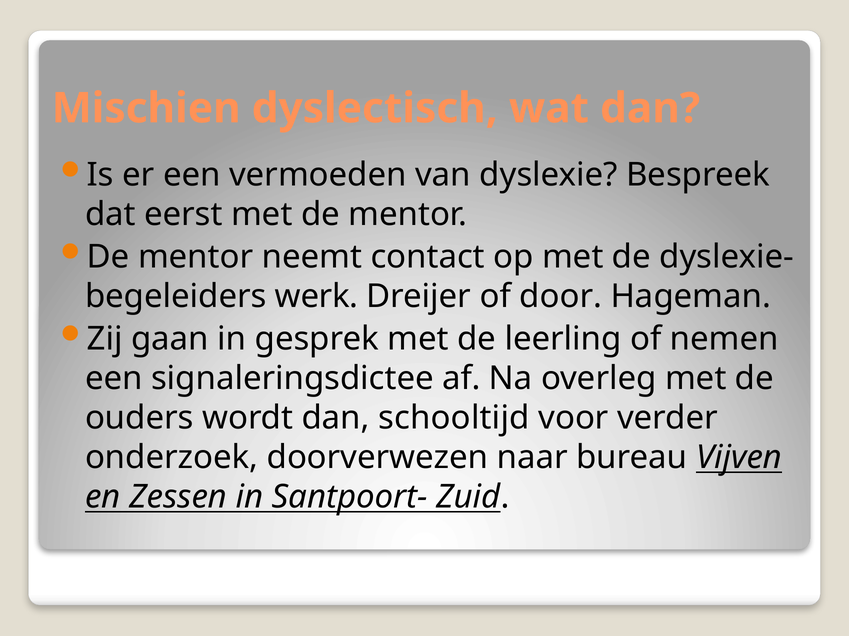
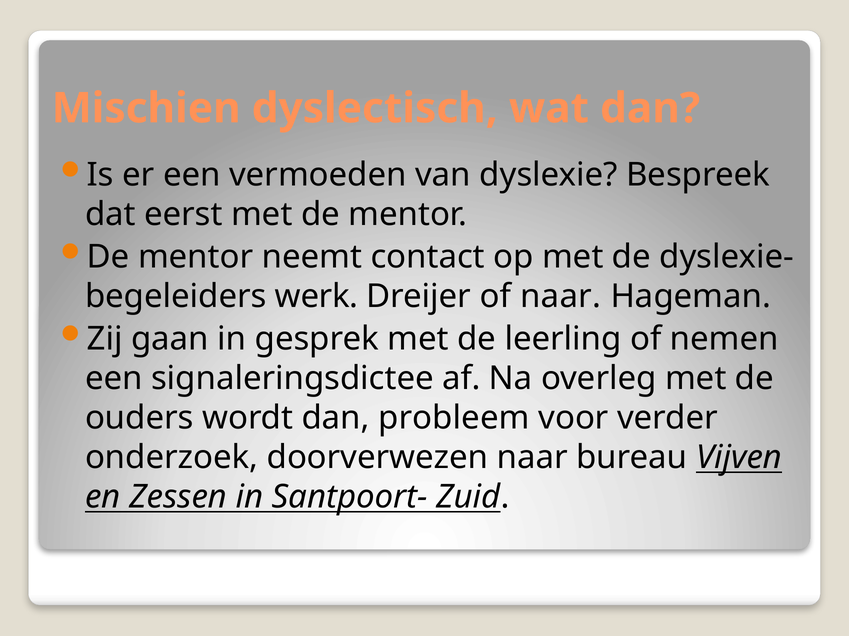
of door: door -> naar (561, 297)
schooltijd: schooltijd -> probleem (454, 418)
